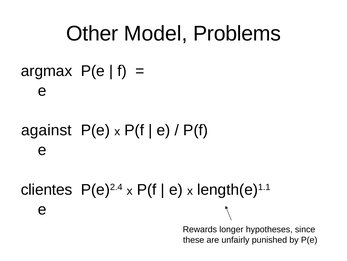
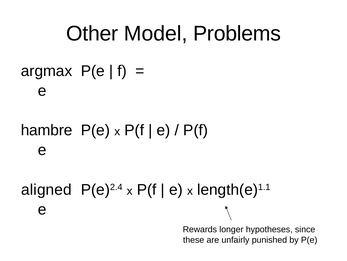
against: against -> hambre (47, 130)
clientes: clientes -> aligned (46, 189)
